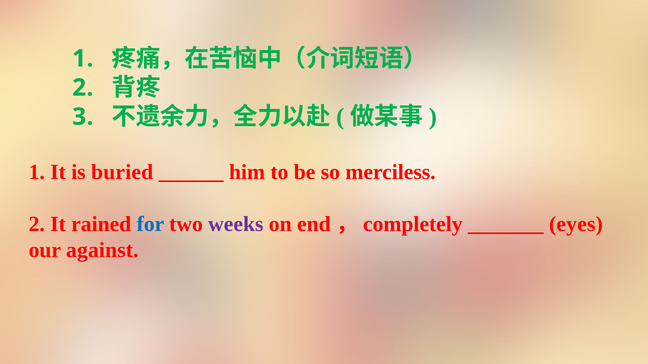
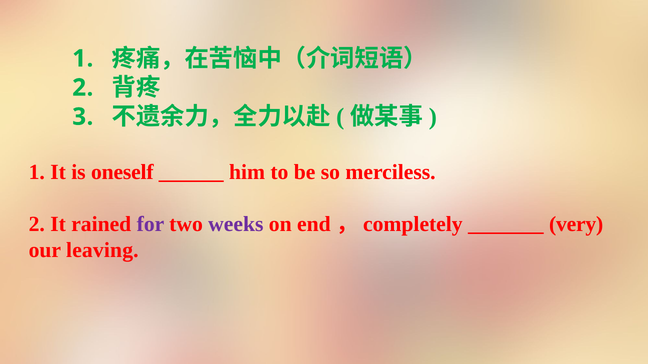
buried: buried -> oneself (122, 173)
for colour: blue -> purple (150, 224)
eyes: eyes -> very (576, 224)
against: against -> leaving (102, 250)
